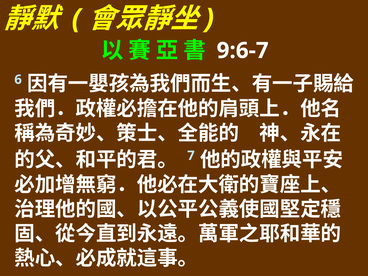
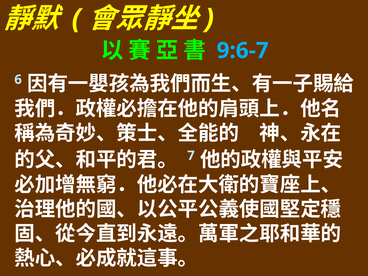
9:6-7 colour: white -> light blue (243, 51)
